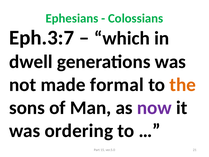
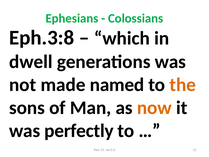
Eph.3:7: Eph.3:7 -> Eph.3:8 (42, 38)
formal: formal -> named (117, 85)
now colour: purple -> orange (154, 108)
ordering: ordering -> perfectly (79, 131)
